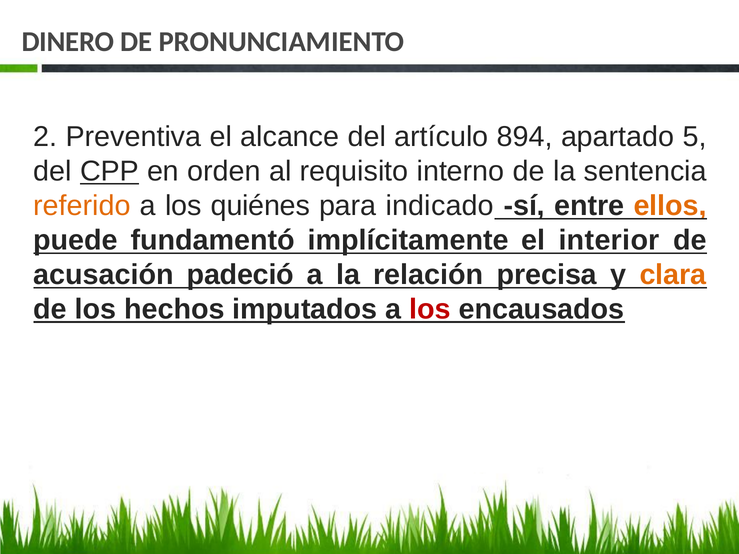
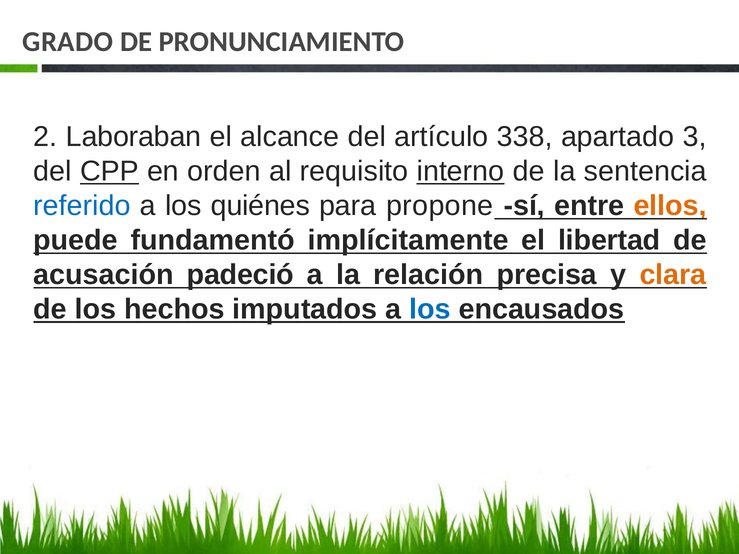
DINERO: DINERO -> GRADO (68, 42)
Preventiva: Preventiva -> Laboraban (134, 137)
894: 894 -> 338 (525, 137)
5: 5 -> 3 (695, 137)
interno underline: none -> present (461, 172)
referido colour: orange -> blue (82, 206)
indicado: indicado -> propone (440, 206)
interior: interior -> libertad (609, 241)
los colour: red -> blue (430, 310)
